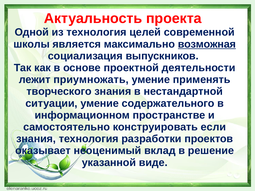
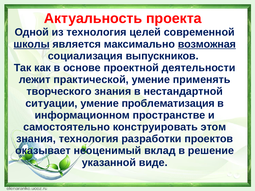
школы underline: none -> present (32, 44)
приумножать: приумножать -> практической (91, 80)
содержательного: содержательного -> проблематизация (168, 103)
если: если -> этом (213, 127)
